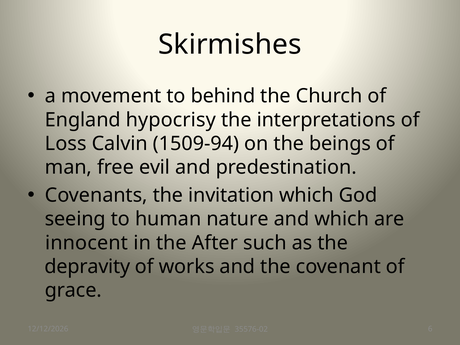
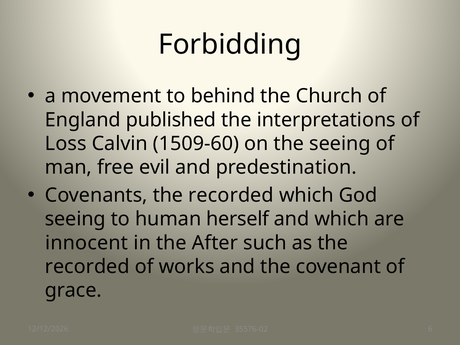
Skirmishes: Skirmishes -> Forbidding (230, 45)
hypocrisy: hypocrisy -> published (171, 120)
1509-94: 1509-94 -> 1509-60 (196, 144)
the beings: beings -> seeing (340, 144)
Covenants the invitation: invitation -> recorded (231, 195)
nature: nature -> herself (238, 219)
depravity: depravity -> recorded (87, 267)
